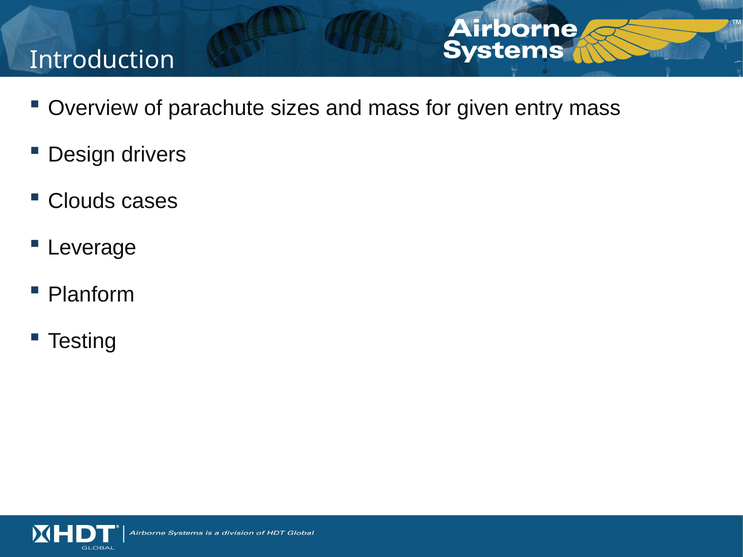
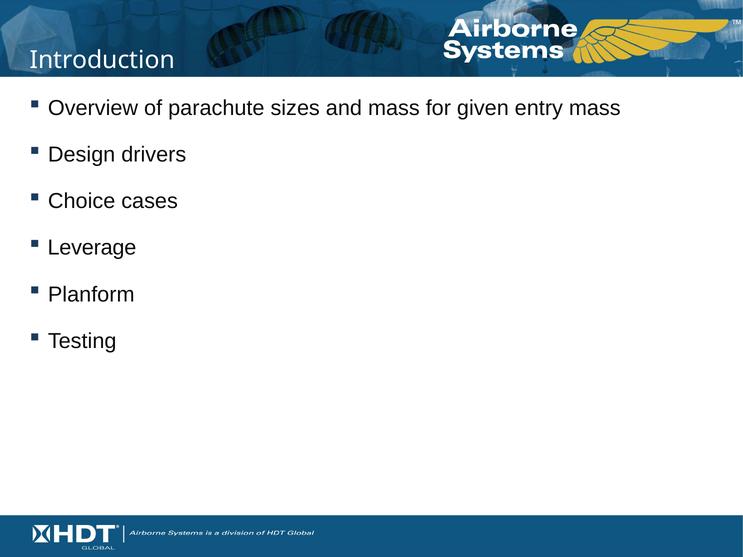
Clouds: Clouds -> Choice (82, 201)
